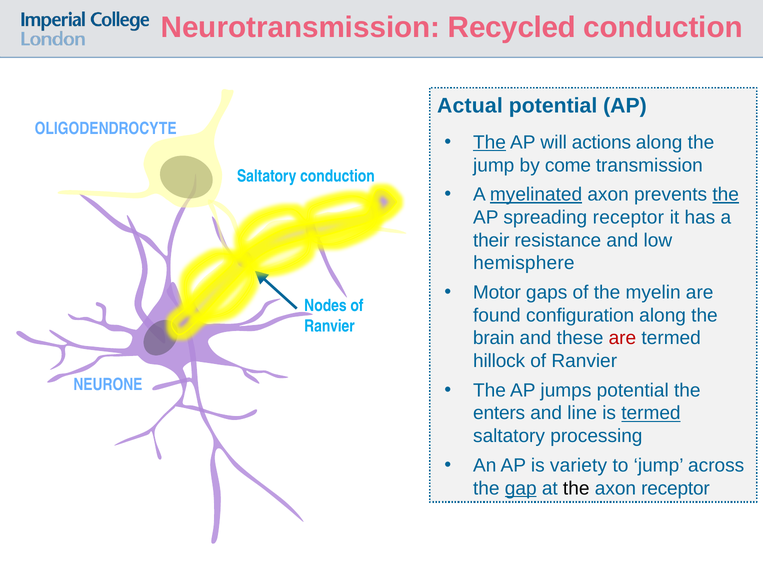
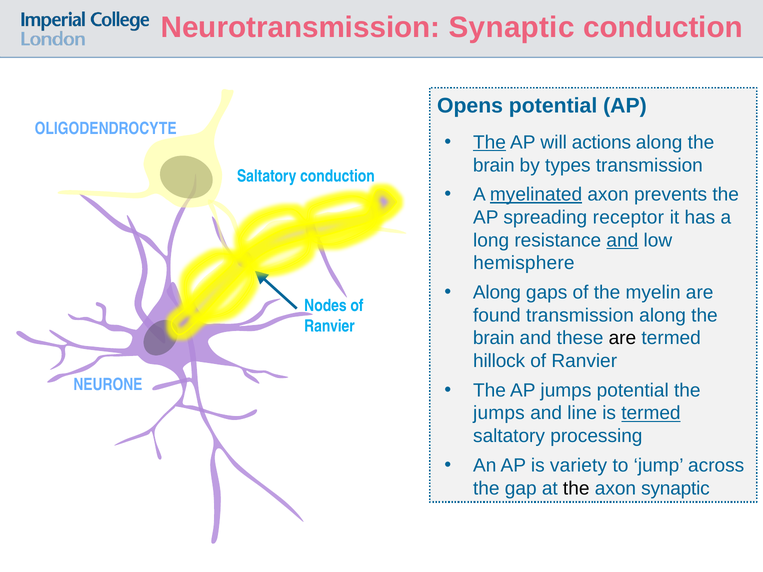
Neurotransmission Recycled: Recycled -> Synaptic (512, 28)
Actual: Actual -> Opens (470, 106)
jump: jump -> brain (494, 165)
come: come -> types (568, 165)
the underline: present -> none (726, 195)
their: their -> long (491, 240)
and underline: none -> present (622, 240)
Motor: Motor -> Along (497, 293)
found configuration: configuration -> transmission (580, 315)
are colour: red -> black (622, 338)
enters: enters -> jumps (499, 413)
gap underline: present -> none (521, 488)
axon receptor: receptor -> synaptic (675, 488)
